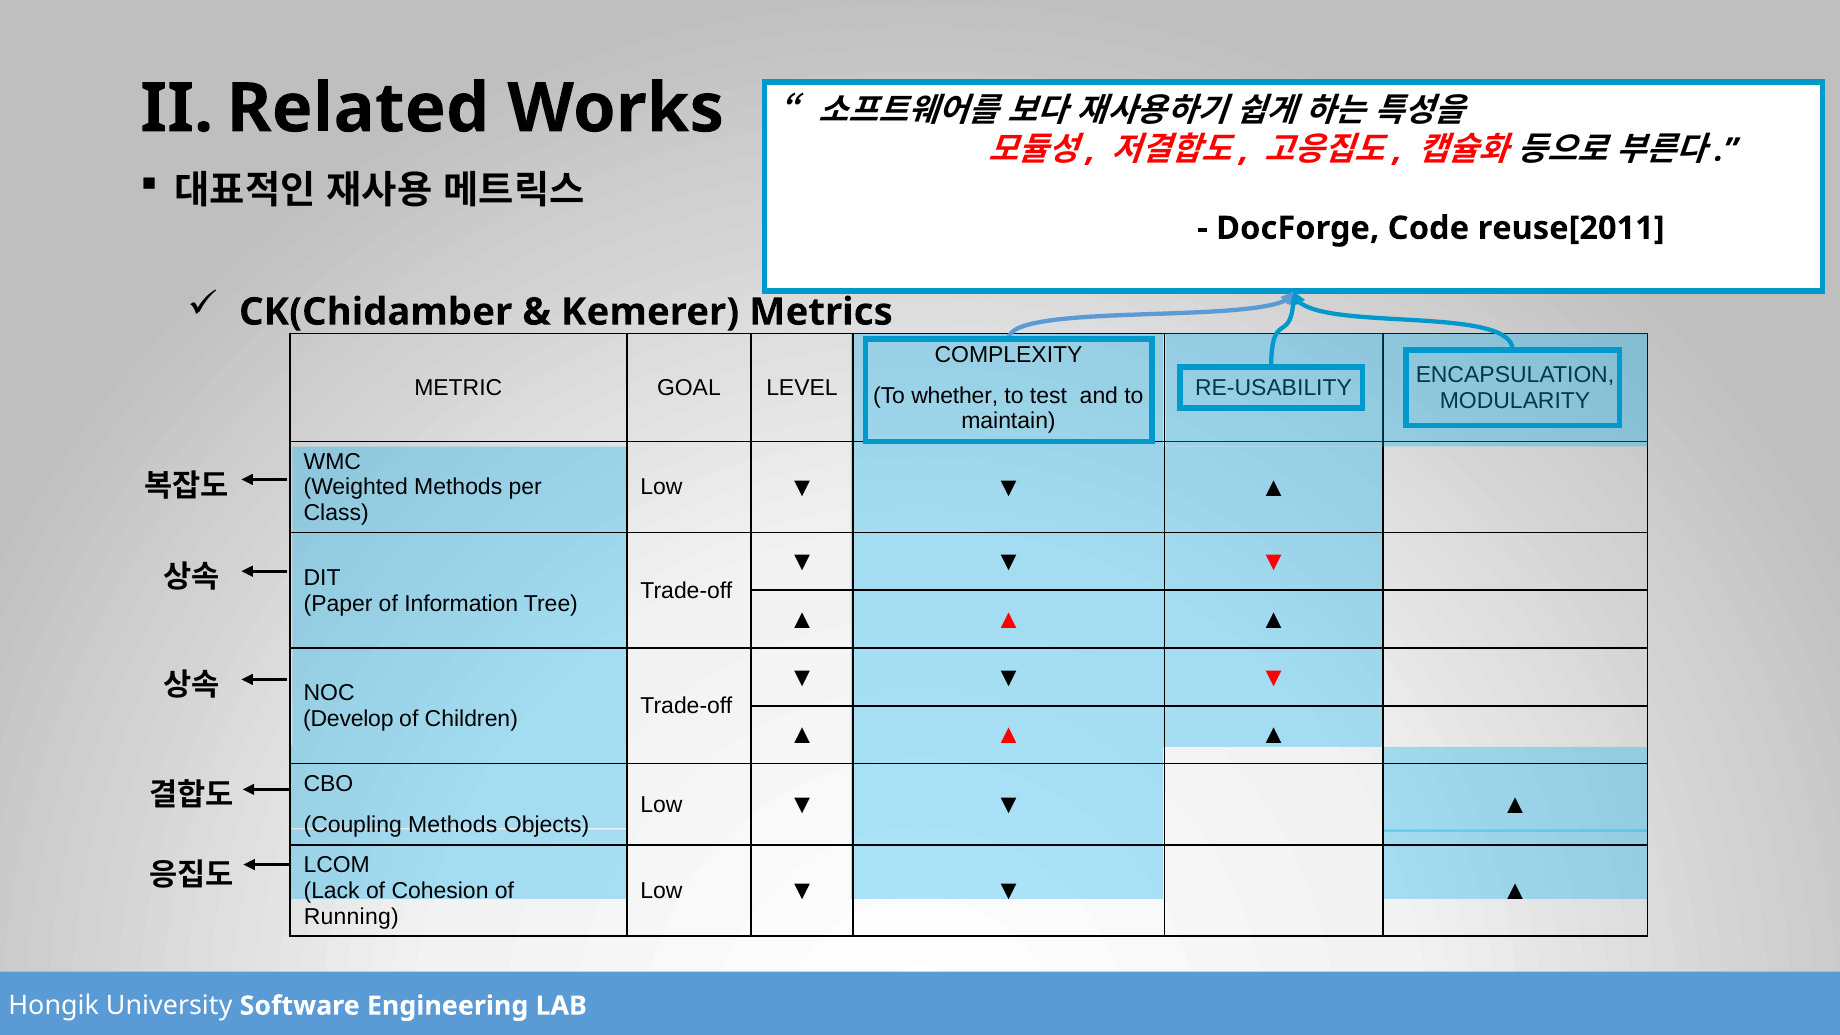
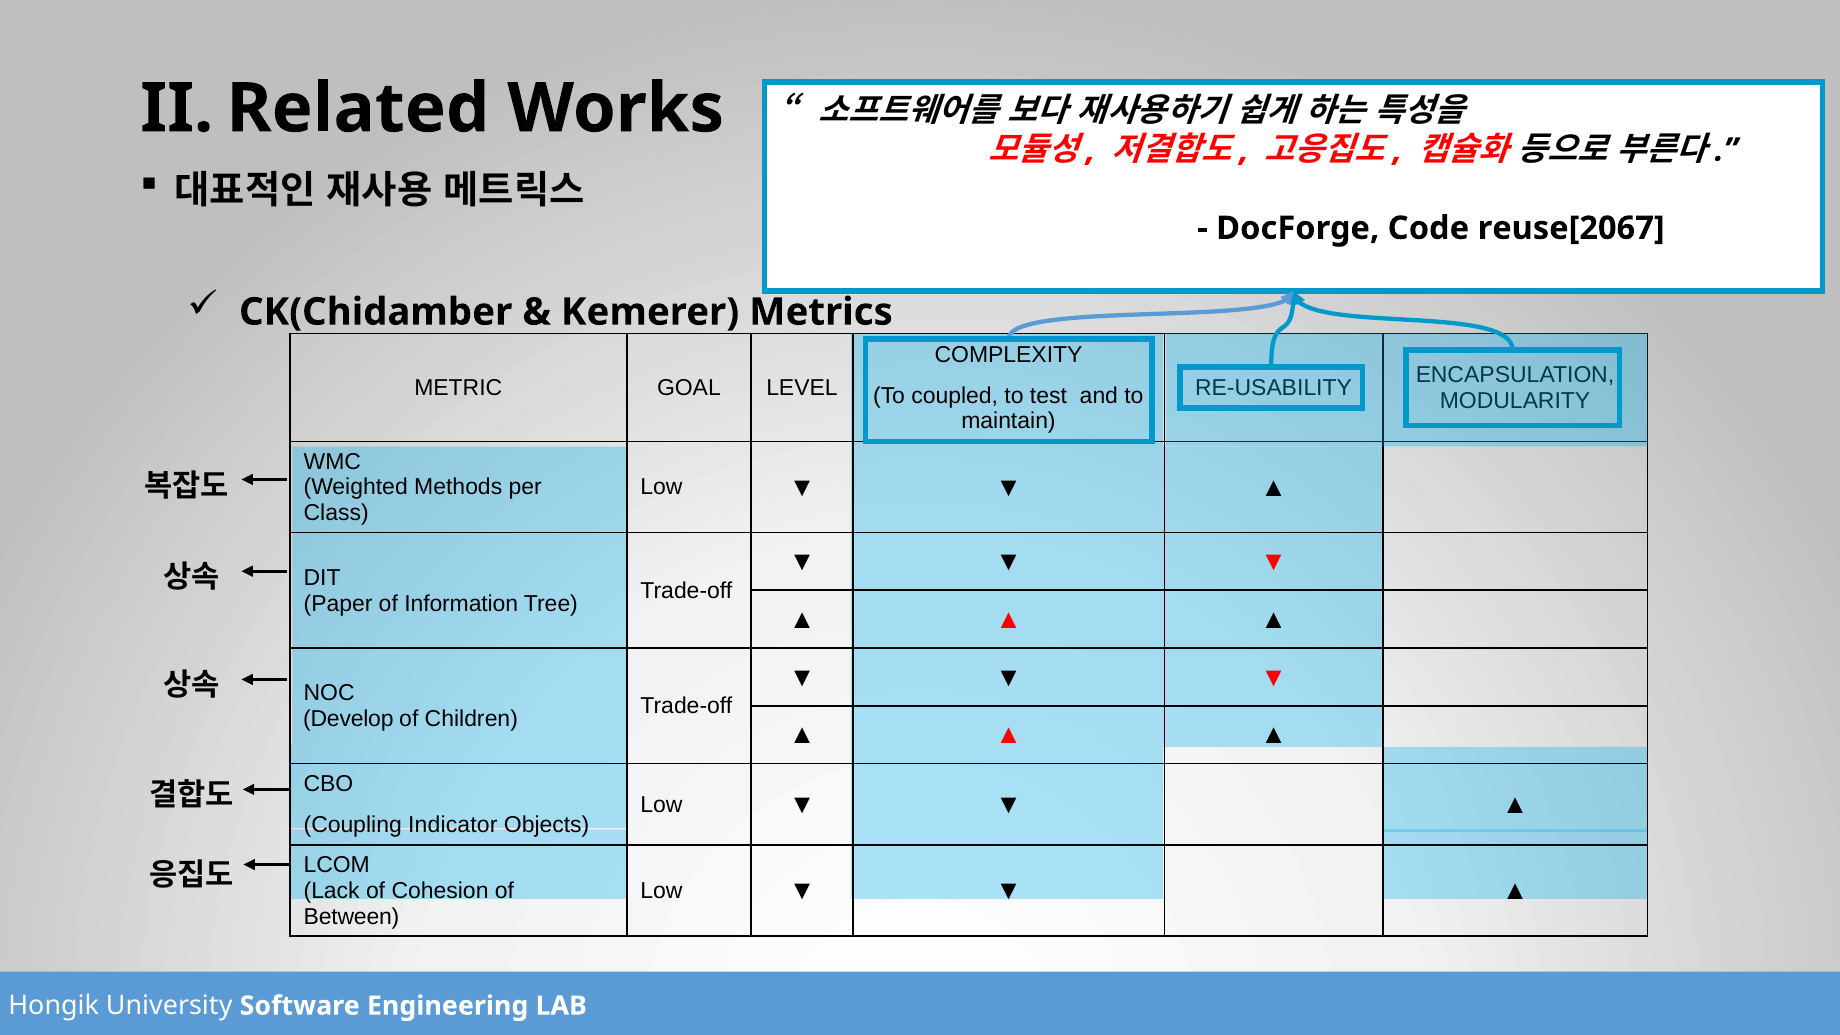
reuse[2011: reuse[2011 -> reuse[2067 (1571, 228)
whether: whether -> coupled (955, 396)
Coupling Methods: Methods -> Indicator (453, 825)
Running: Running -> Between (352, 917)
